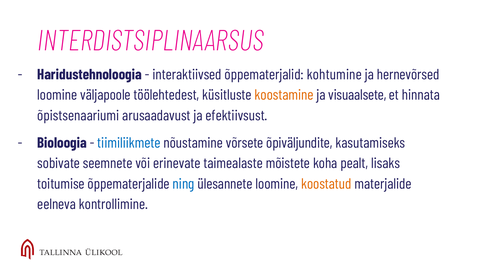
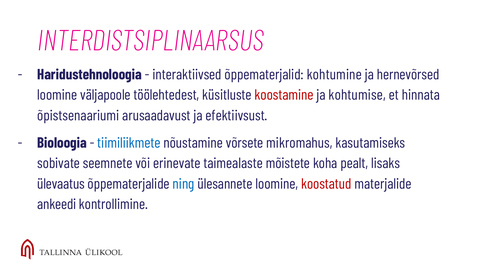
koostamine colour: orange -> red (284, 95)
visuaalsete: visuaalsete -> kohtumise (357, 95)
õpiväljundite: õpiväljundite -> mikromahus (299, 143)
toitumise: toitumise -> ülevaatus (61, 184)
koostatud colour: orange -> red (326, 184)
eelneva: eelneva -> ankeedi (57, 204)
